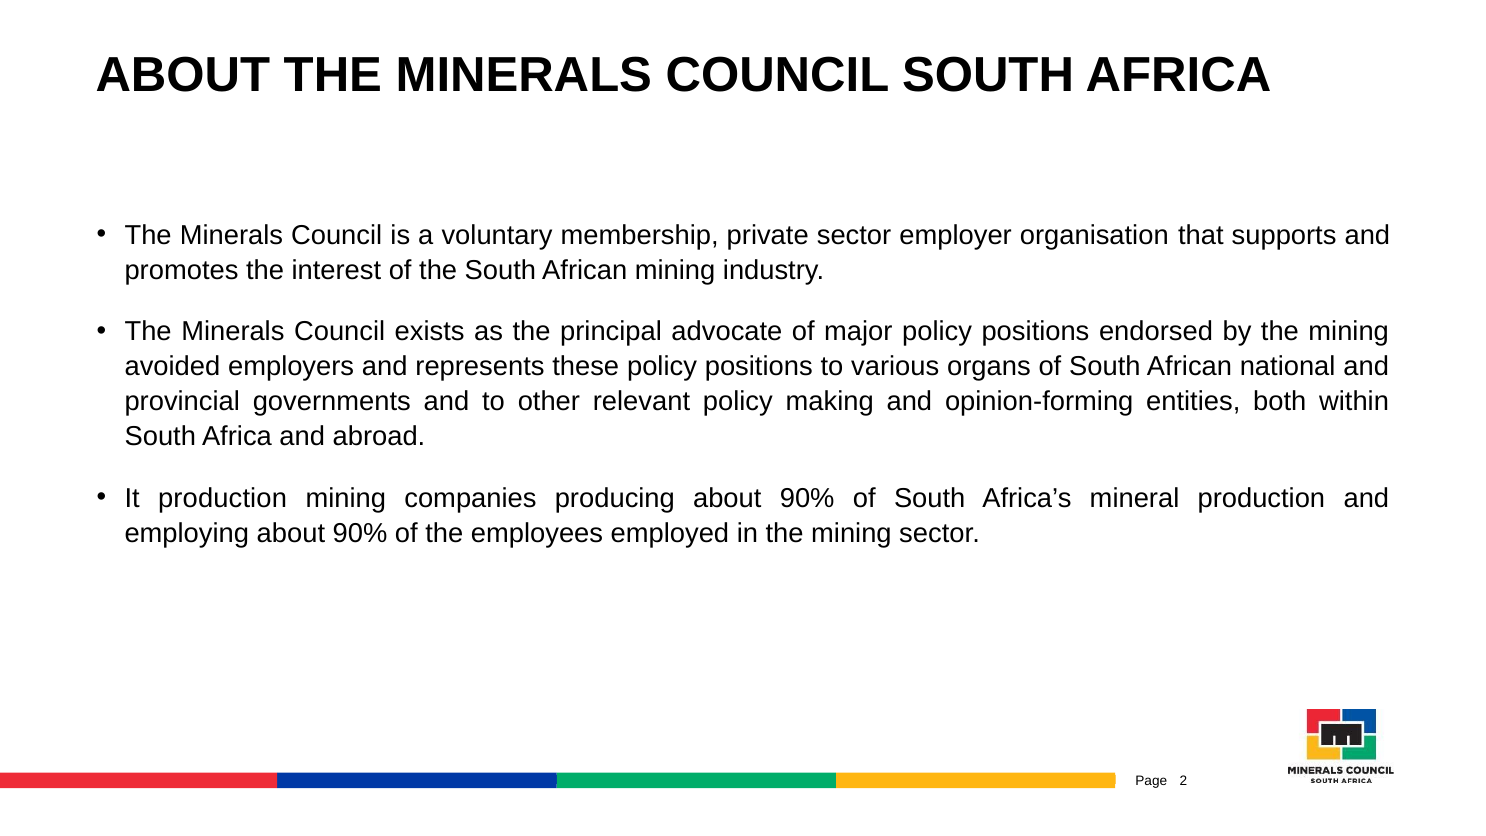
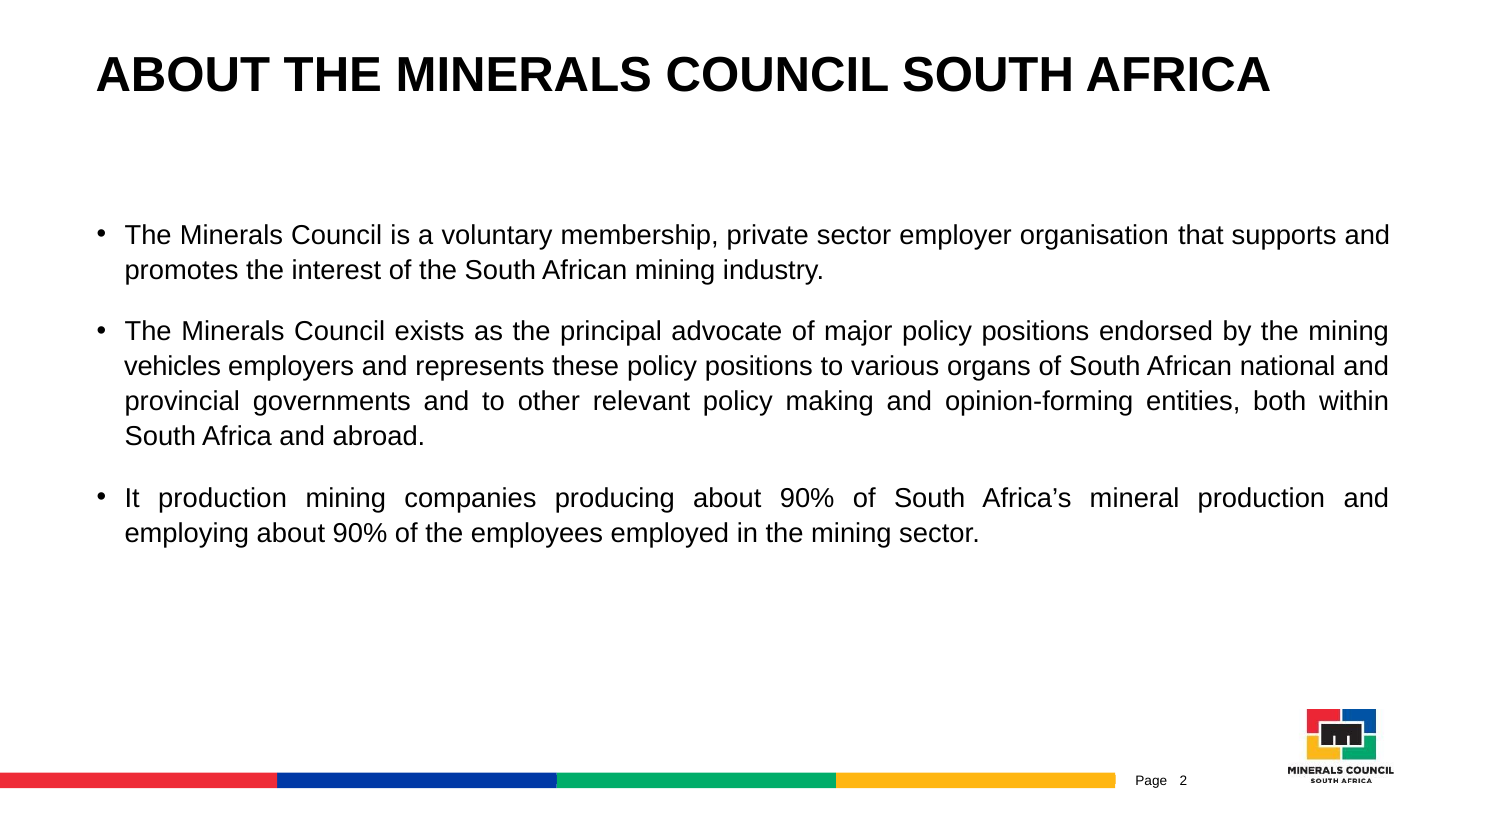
avoided: avoided -> vehicles (173, 367)
